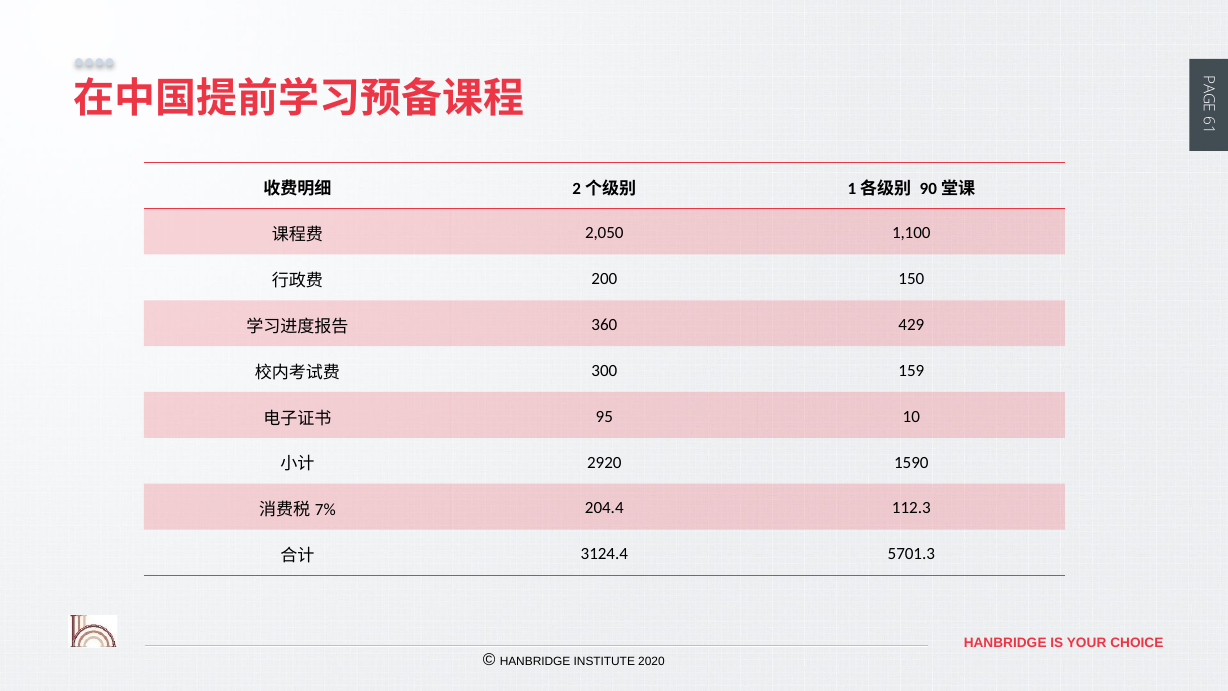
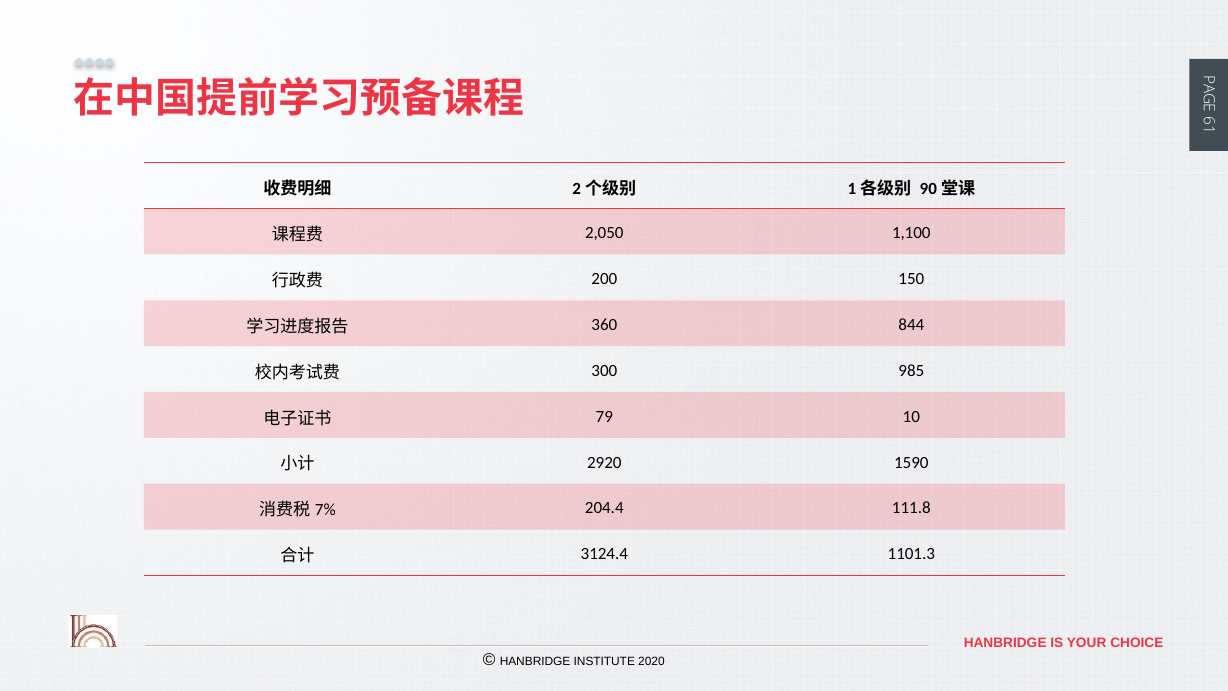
429: 429 -> 844 (911, 325)
159: 159 -> 985 (911, 371)
95: 95 -> 79 (604, 416)
112.3: 112.3 -> 111.8 (911, 508)
5701.3: 5701.3 -> 1101.3 (911, 554)
